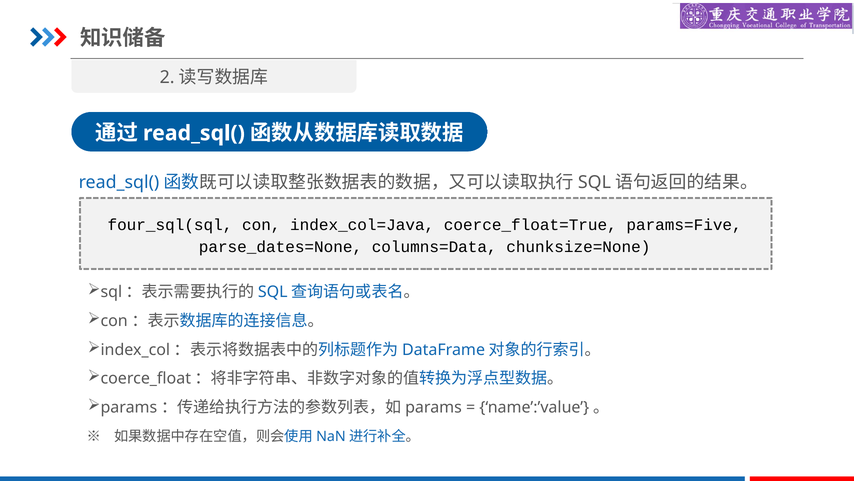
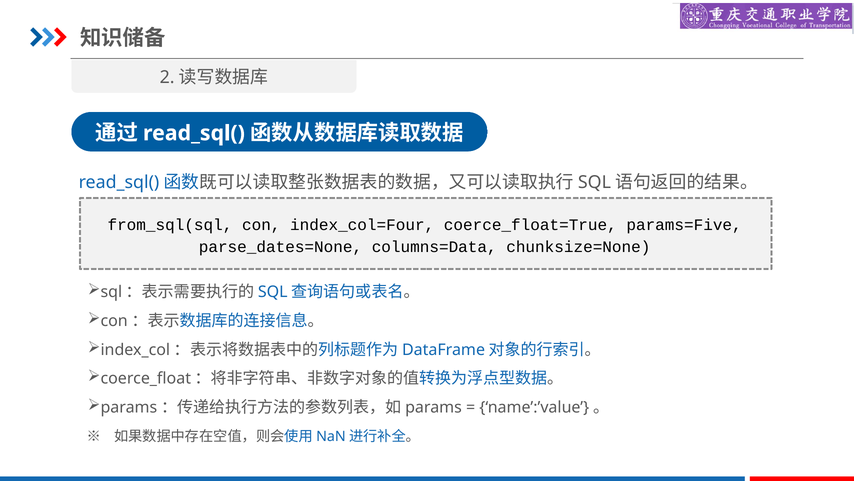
four_sql(sql: four_sql(sql -> from_sql(sql (170, 225)
index_col=Java: index_col=Java -> index_col=Four (362, 225)
